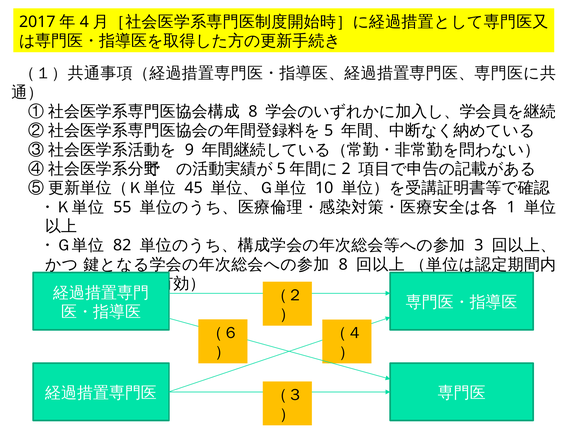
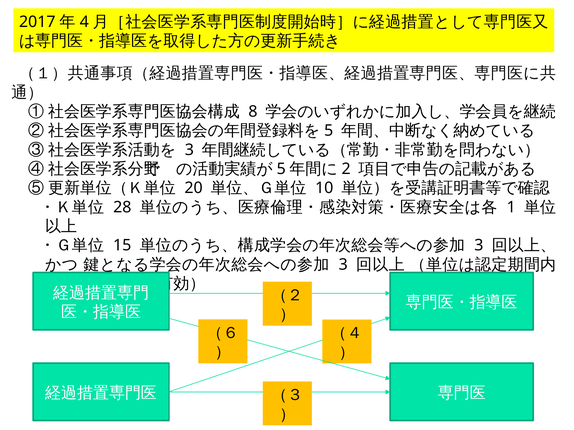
9: 9 -> 3 (189, 150)
45: 45 -> 20 (194, 188)
55: 55 -> 28 (122, 207)
82: 82 -> 15 (122, 246)
8: 8 -> 3 (343, 265)
